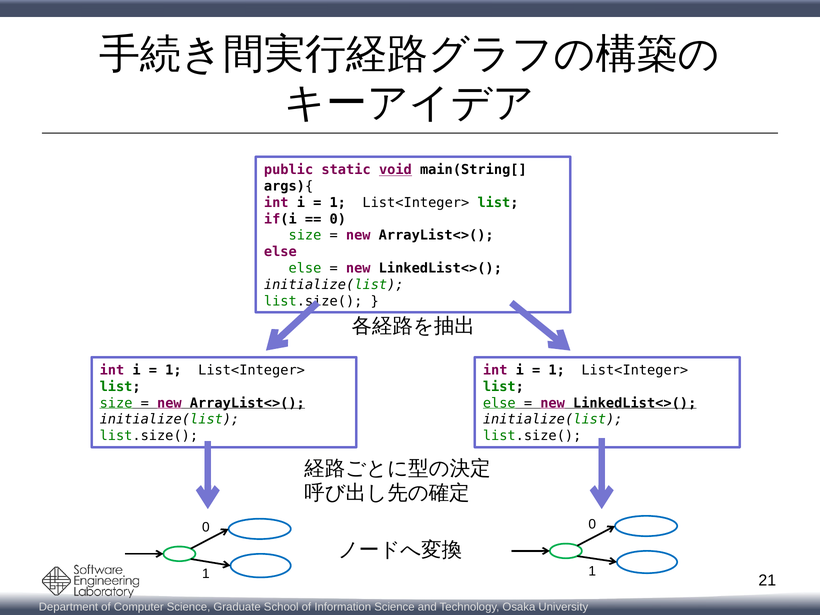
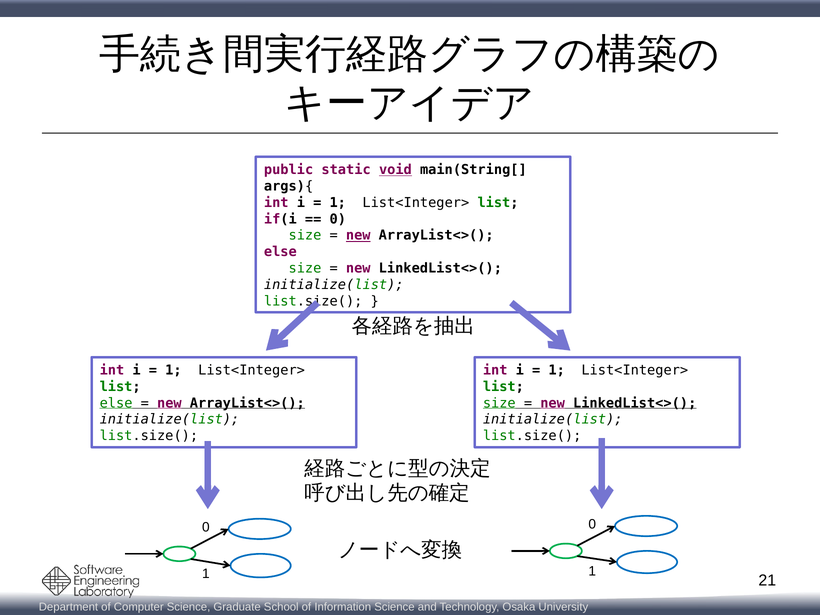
new underline: none -> present (358, 235)
else: else -> size (305, 268)
size: size -> else (116, 403)
else: else -> size (499, 403)
